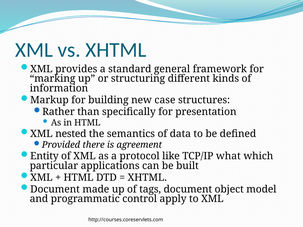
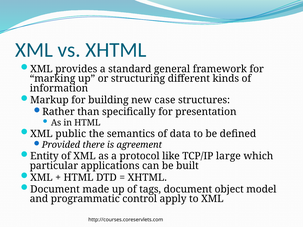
nested: nested -> public (71, 134)
what: what -> large (228, 156)
